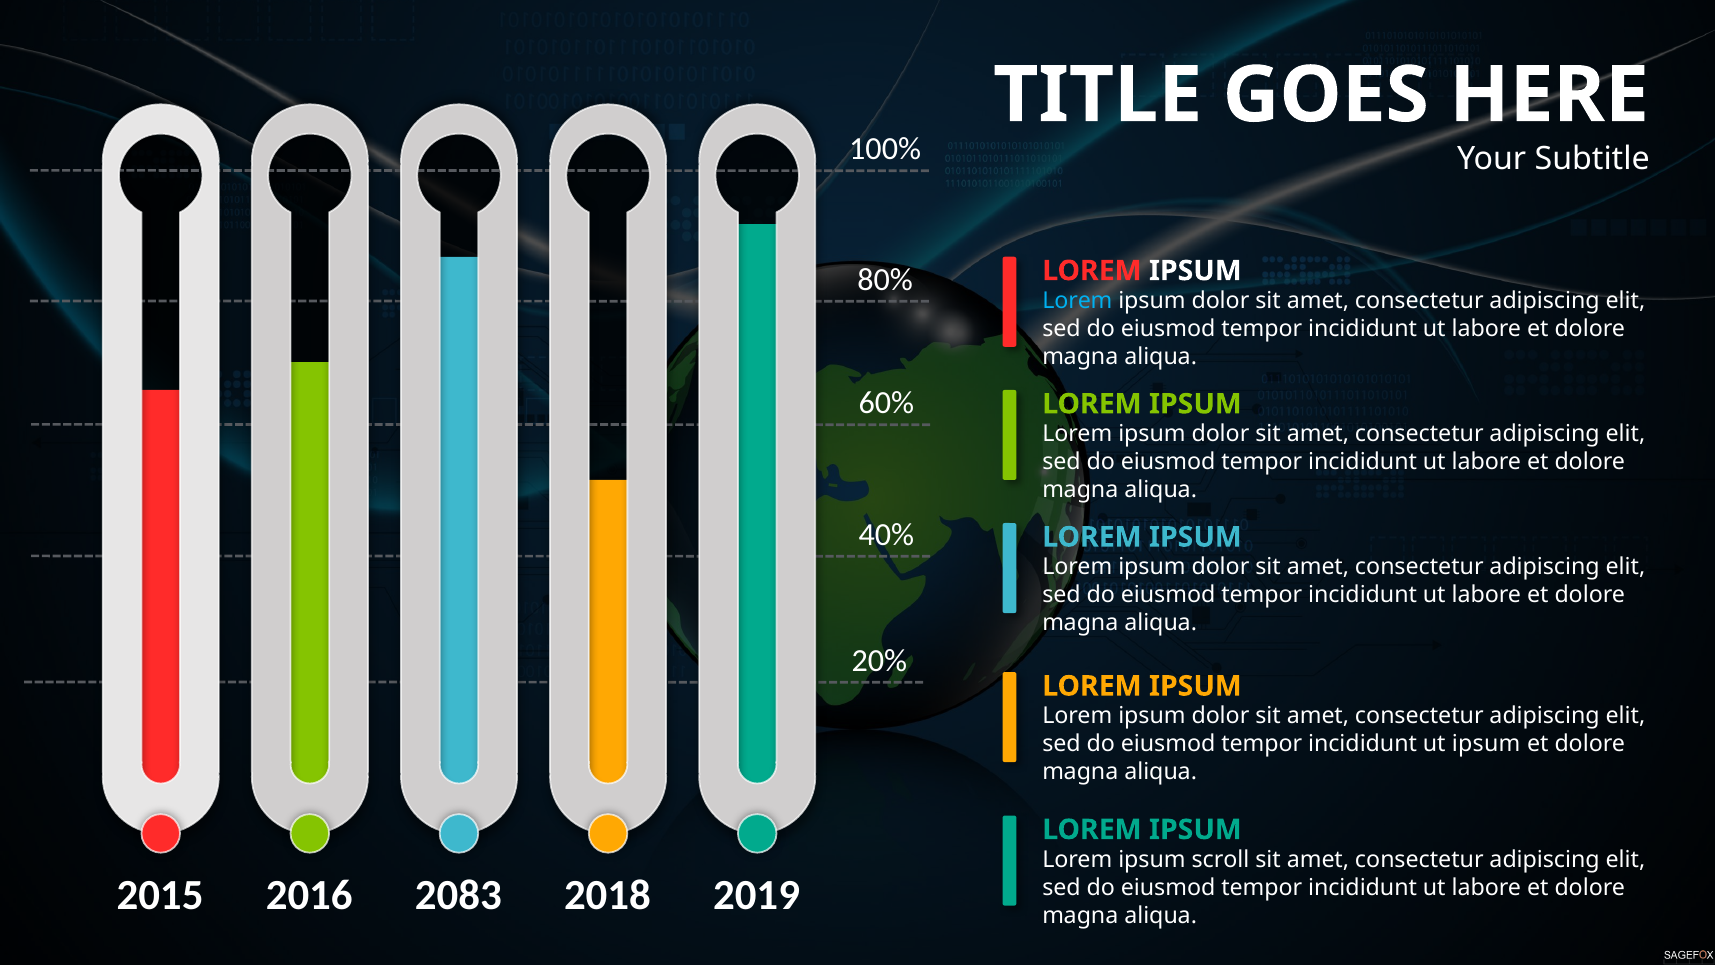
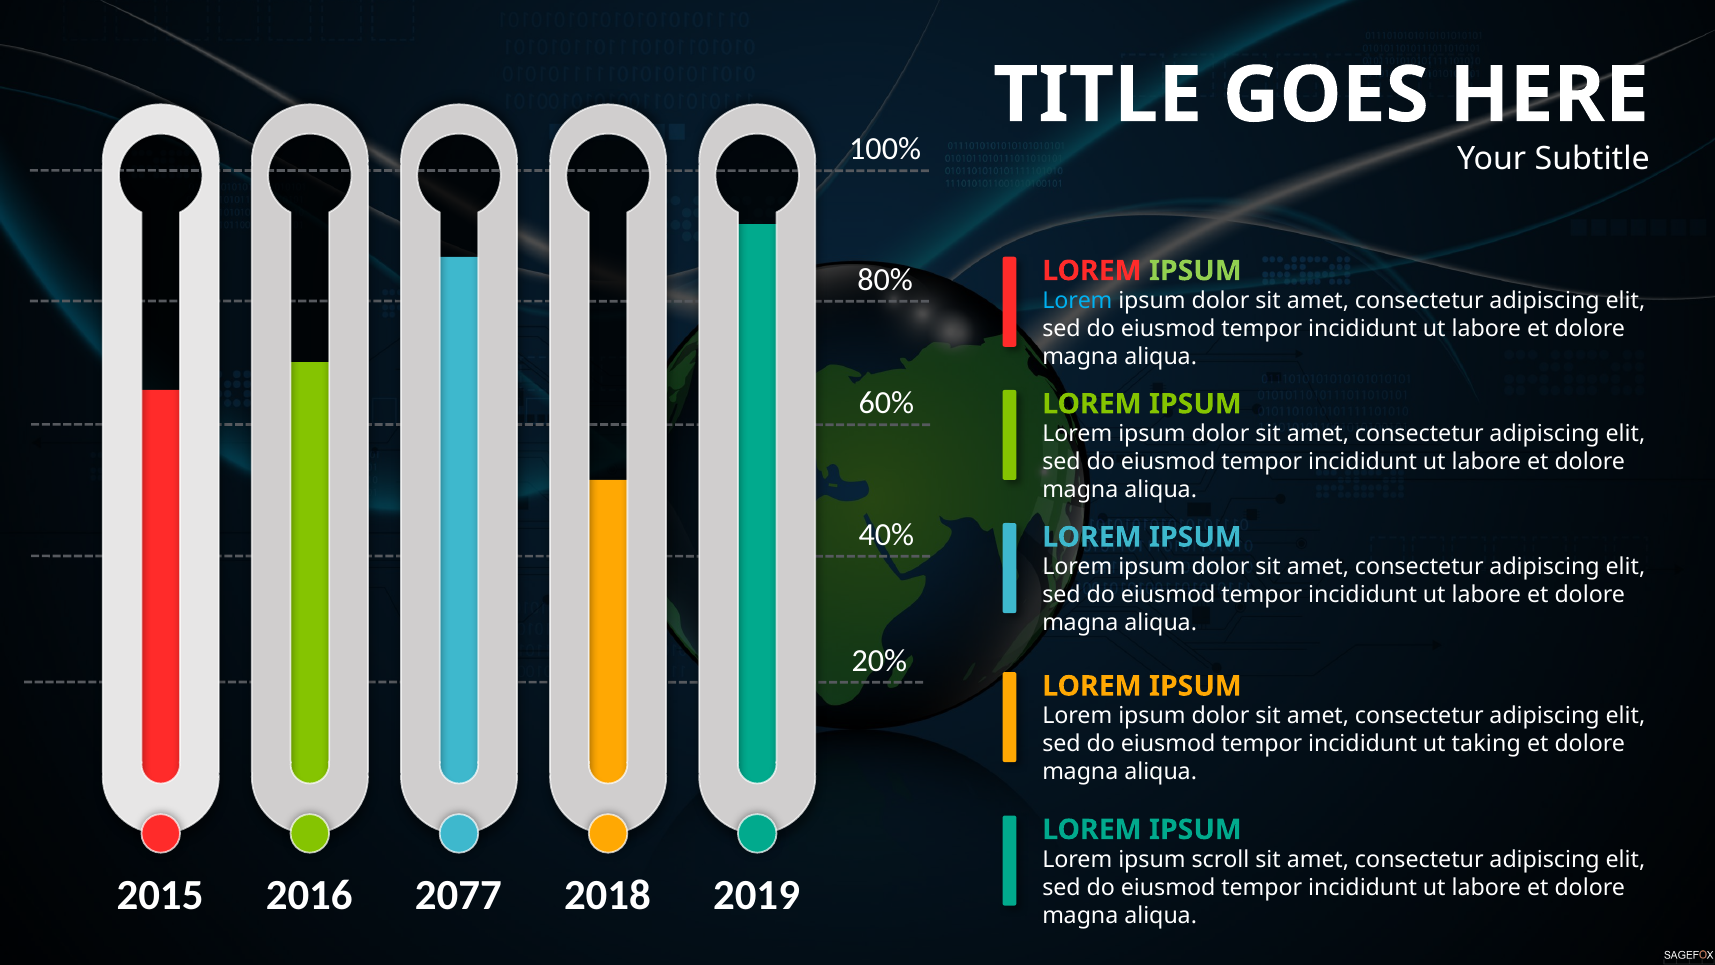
IPSUM colour: white -> light green (1195, 271)
ut ipsum: ipsum -> taking (1486, 744)
2083: 2083 -> 2077 (458, 895)
